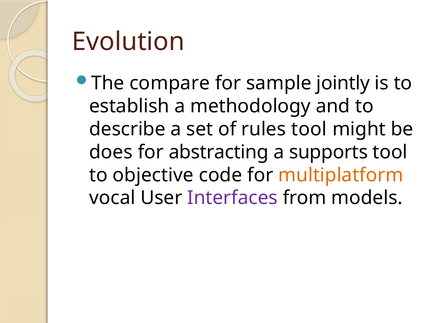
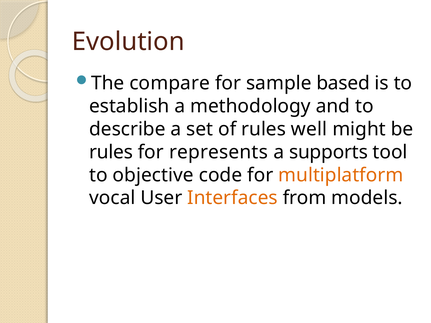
jointly: jointly -> based (343, 83)
rules tool: tool -> well (309, 129)
does: does -> rules (111, 152)
abstracting: abstracting -> represents (219, 152)
Interfaces colour: purple -> orange (232, 198)
